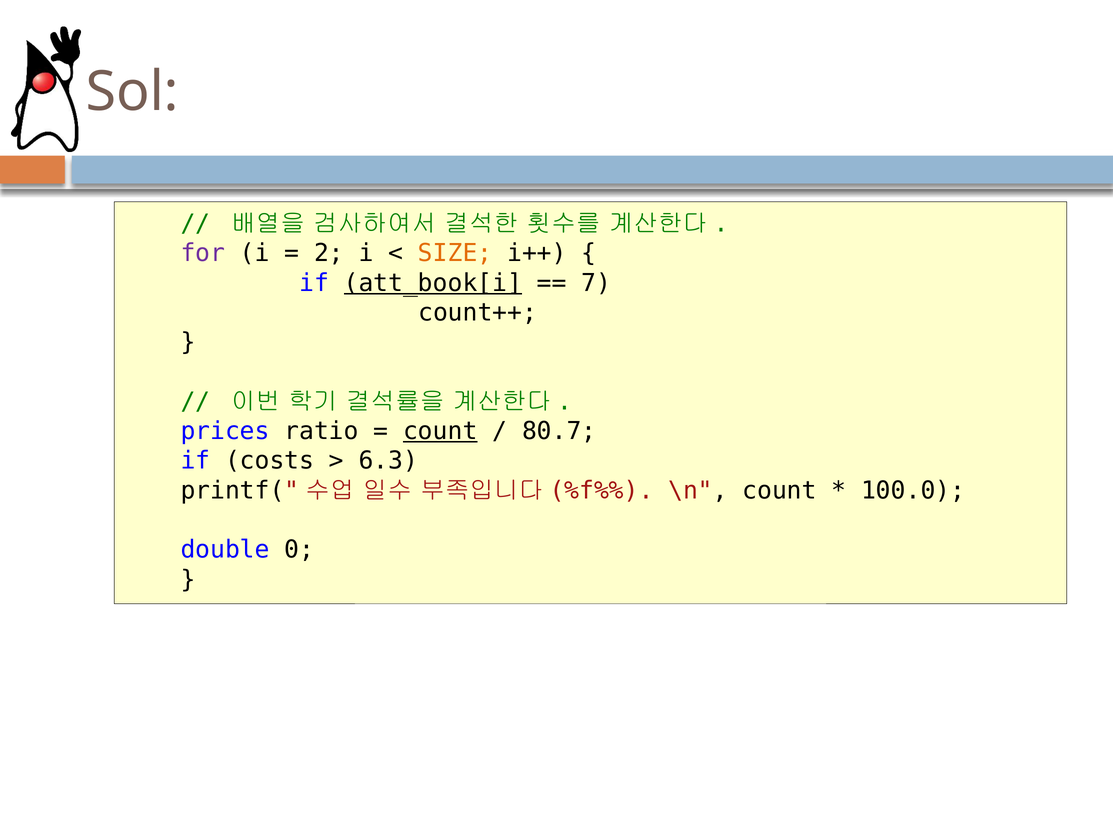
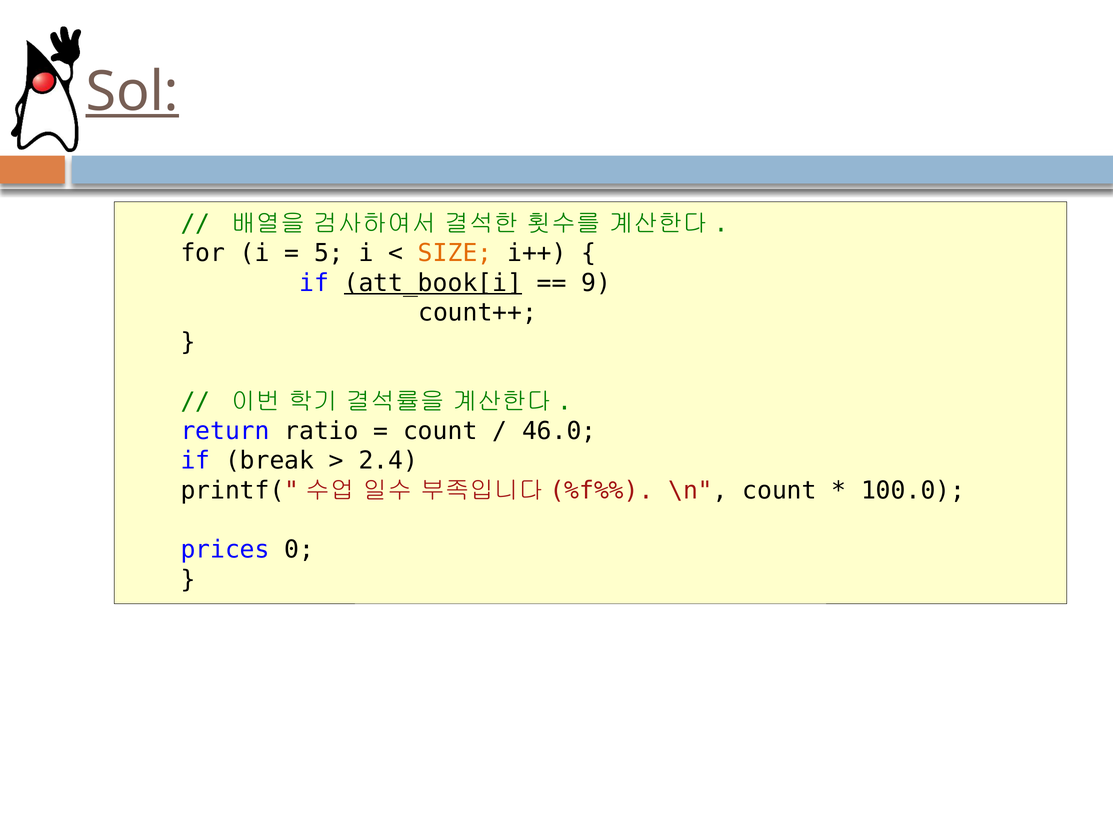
Sol underline: none -> present (132, 92)
for colour: purple -> black (203, 254)
2: 2 -> 5 (329, 254)
7: 7 -> 9 (596, 283)
prices: prices -> return (225, 432)
count underline: present -> none (440, 432)
80.7: 80.7 -> 46.0 (559, 432)
costs: costs -> break (270, 461)
6.3: 6.3 -> 2.4 (388, 461)
double: double -> prices (225, 550)
